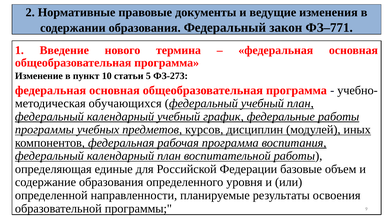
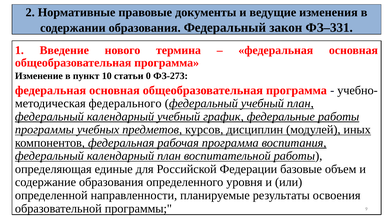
ФЗ–771: ФЗ–771 -> ФЗ–331 (329, 28)
5: 5 -> 0 (148, 76)
обучающихся: обучающихся -> федерального (125, 104)
